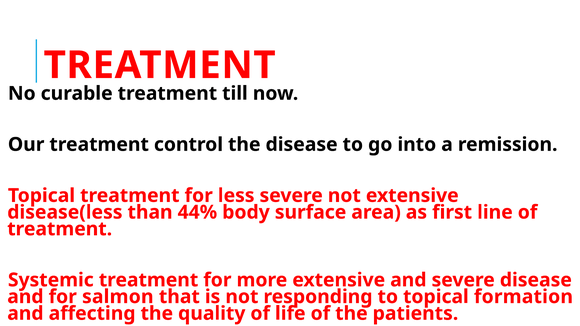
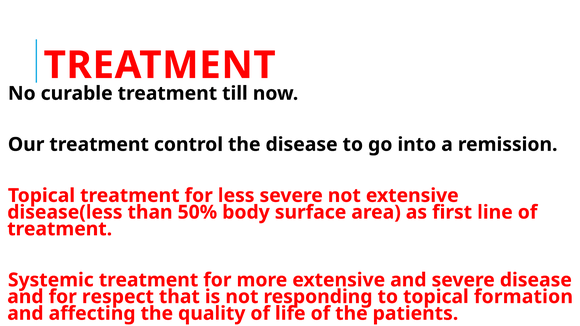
44%: 44% -> 50% (197, 212)
salmon: salmon -> respect (118, 297)
